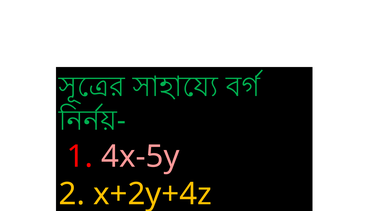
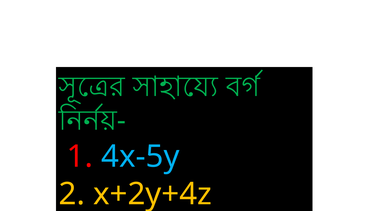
4x-5y colour: pink -> light blue (140, 157)
